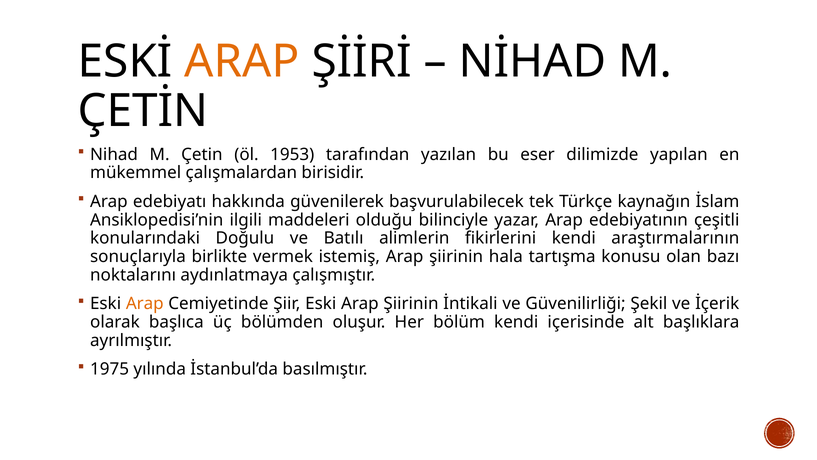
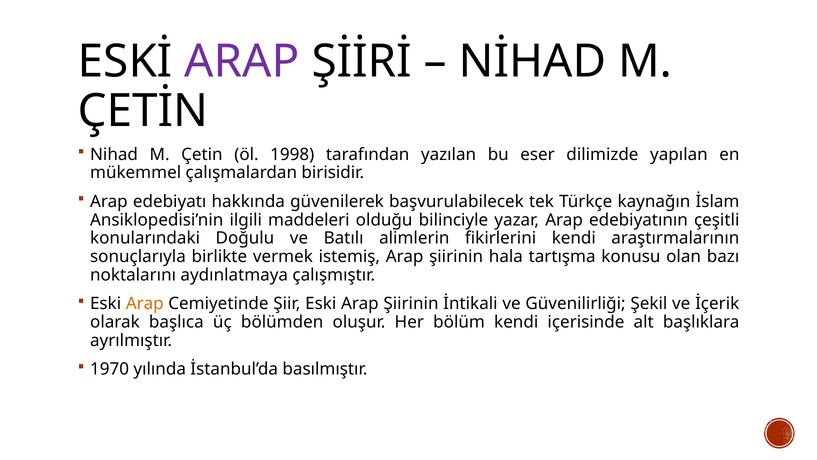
ARAP colour: orange -> purple (242, 61)
1953: 1953 -> 1998 (292, 154)
1975: 1975 -> 1970 (110, 369)
